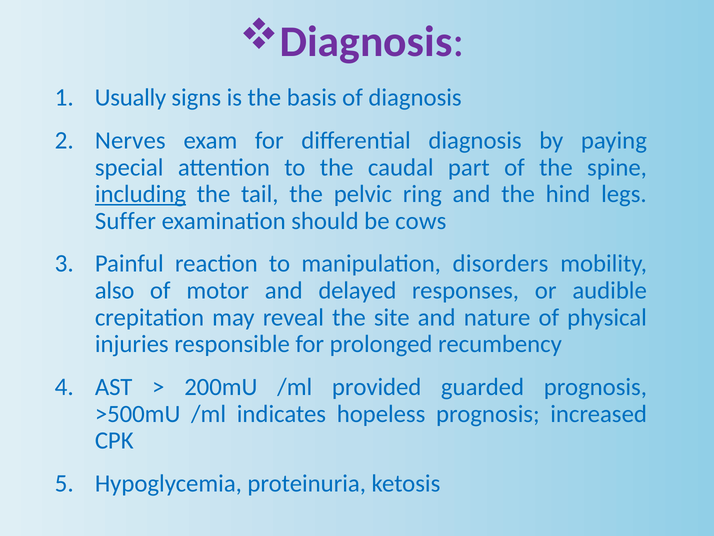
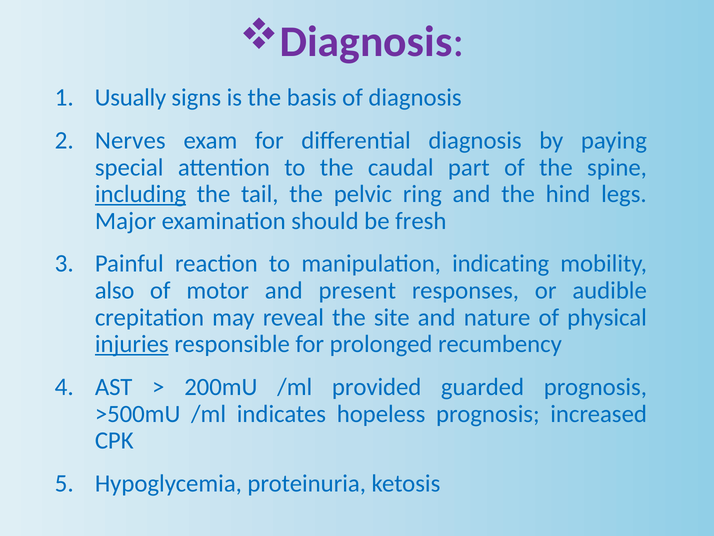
Suffer: Suffer -> Major (125, 221)
cows: cows -> fresh (421, 221)
disorders: disorders -> indicating (501, 264)
delayed: delayed -> present (357, 290)
injuries underline: none -> present (132, 344)
